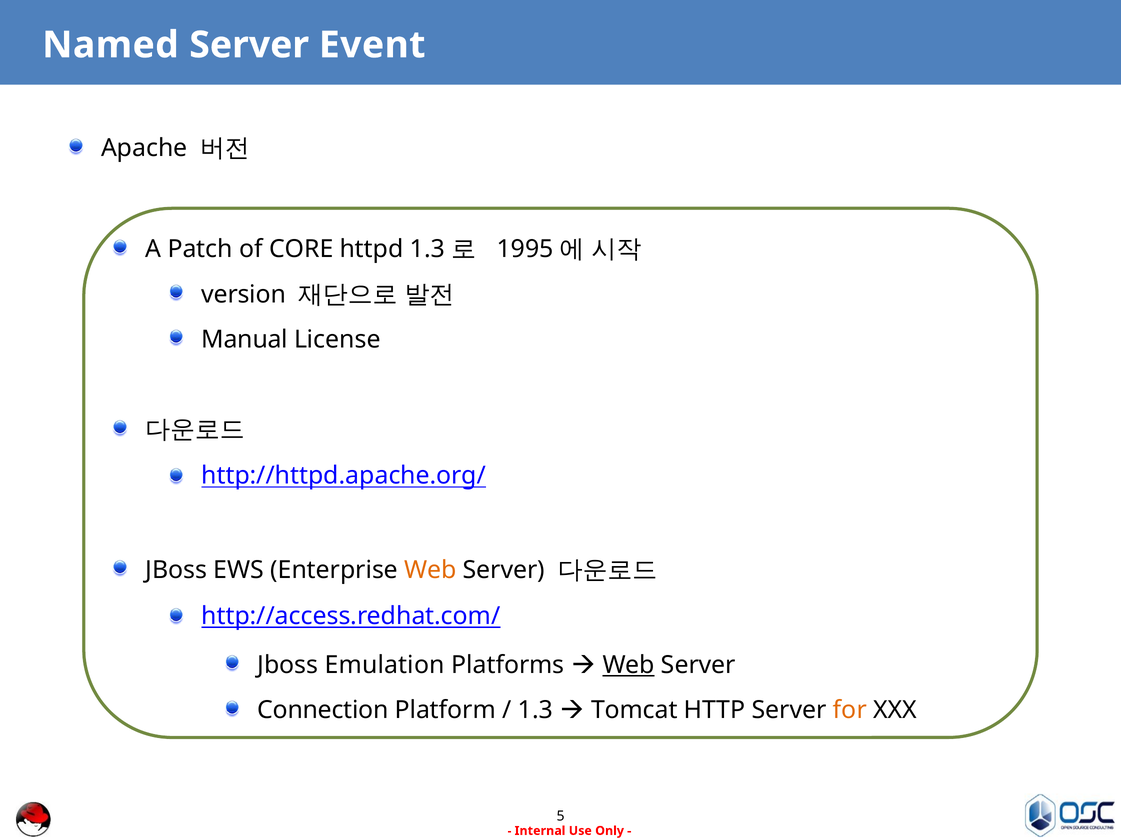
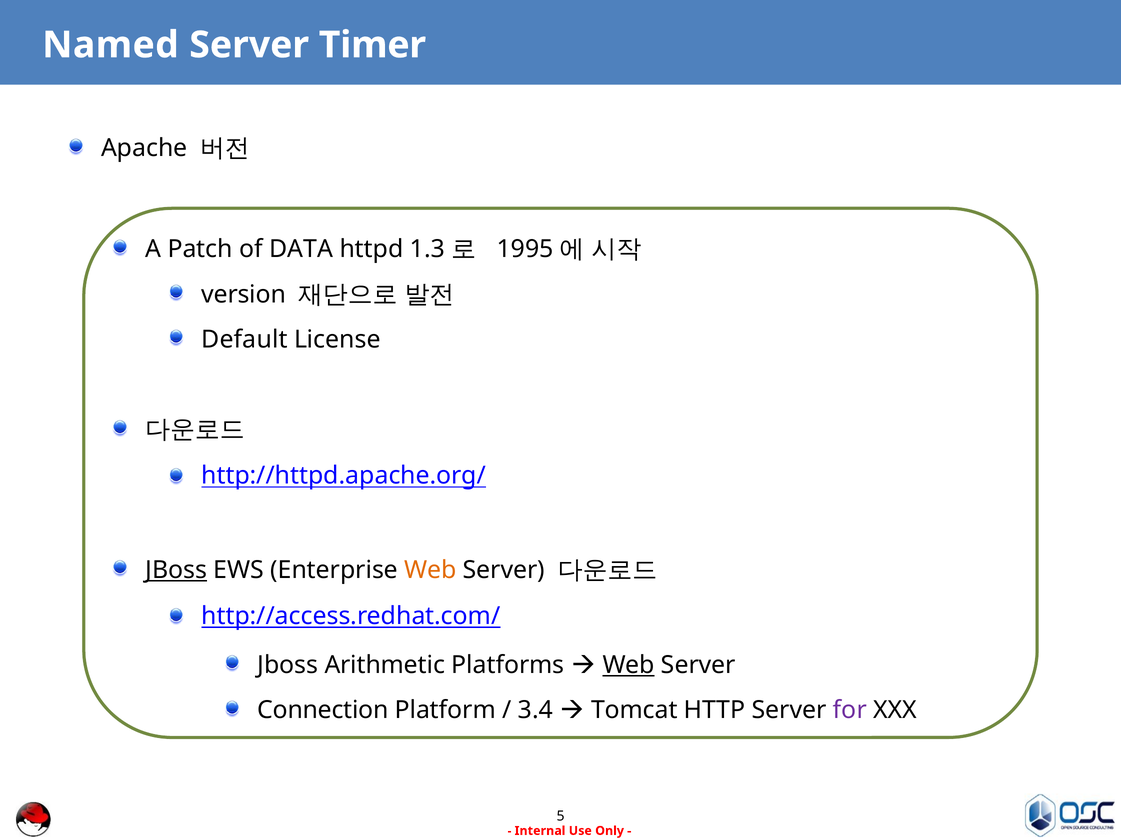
Event: Event -> Timer (372, 45)
CORE: CORE -> DATA (301, 249)
Manual: Manual -> Default (244, 340)
JBoss underline: none -> present (176, 570)
Emulation: Emulation -> Arithmetic (385, 666)
1.3: 1.3 -> 3.4 (535, 711)
for colour: orange -> purple (850, 711)
